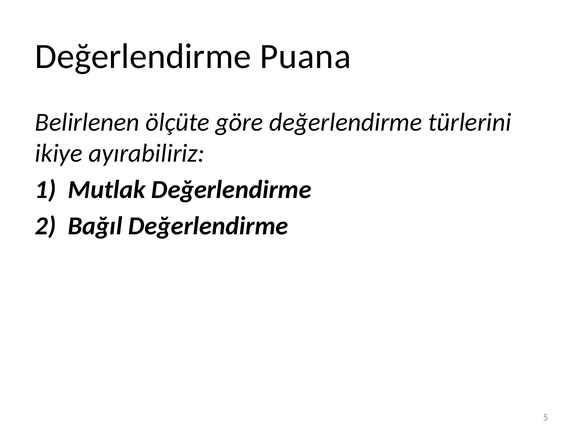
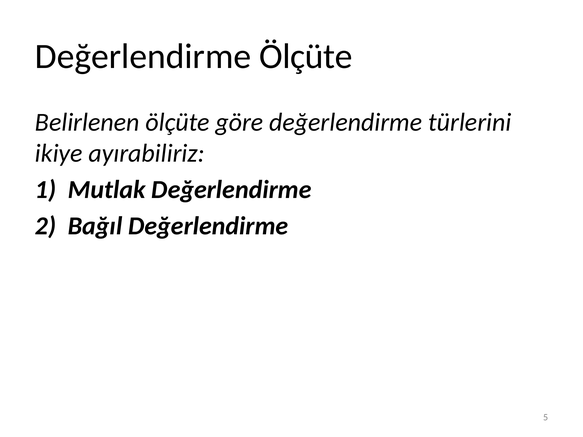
Değerlendirme Puana: Puana -> Ölçüte (306, 56)
